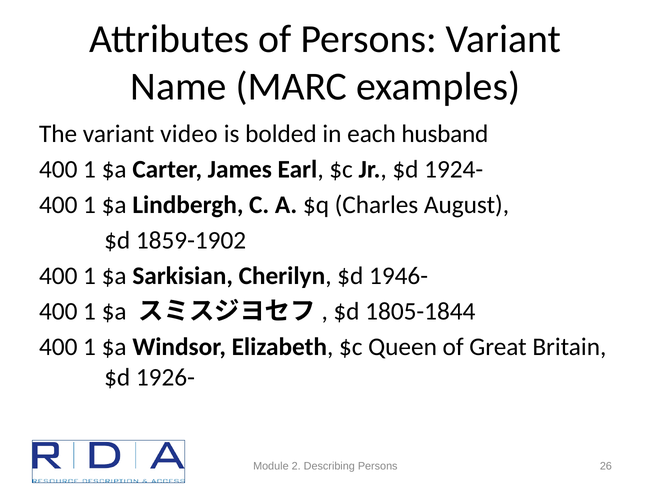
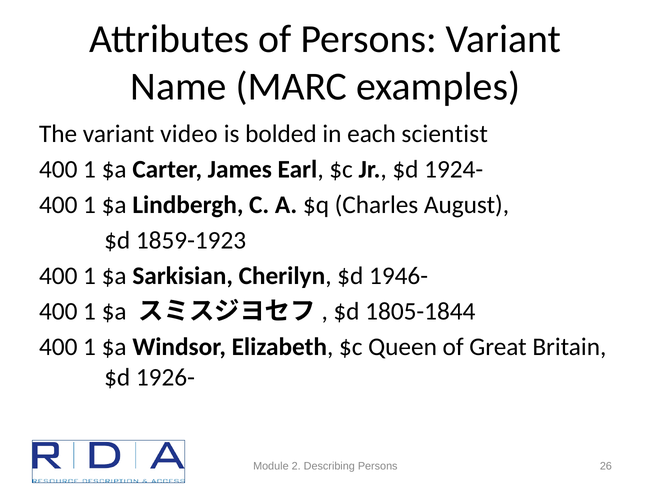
husband: husband -> scientist (445, 134)
1859-1902: 1859-1902 -> 1859-1923 (191, 241)
